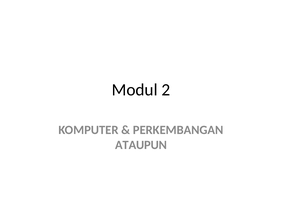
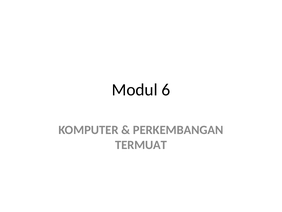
2: 2 -> 6 (166, 90)
ATAUPUN: ATAUPUN -> TERMUAT (141, 145)
